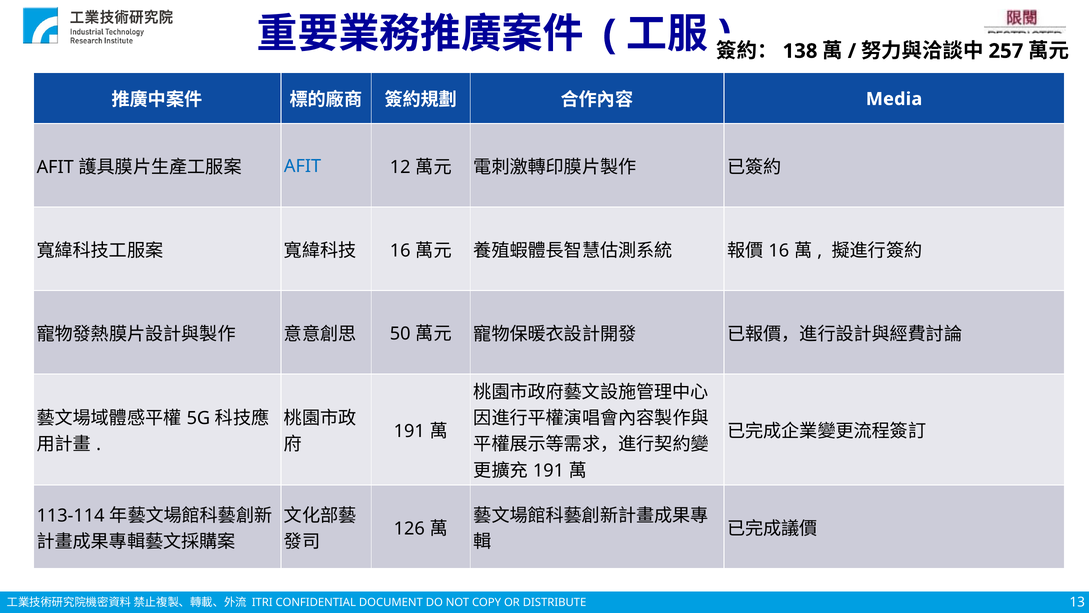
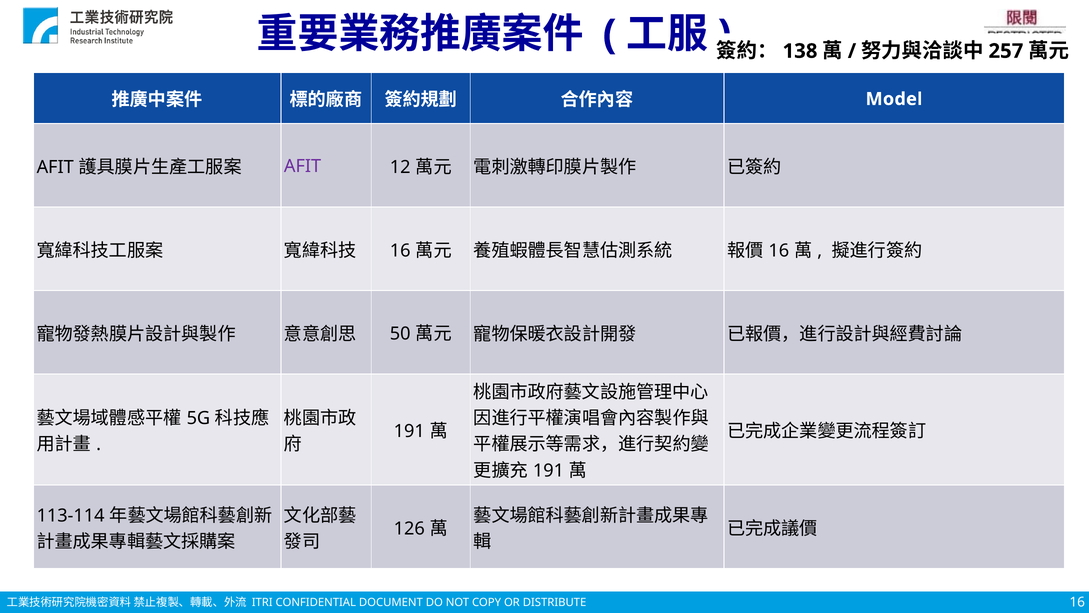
Media: Media -> Model (894, 99)
AFIT colour: blue -> purple (303, 166)
13: 13 -> 16 (1077, 602)
